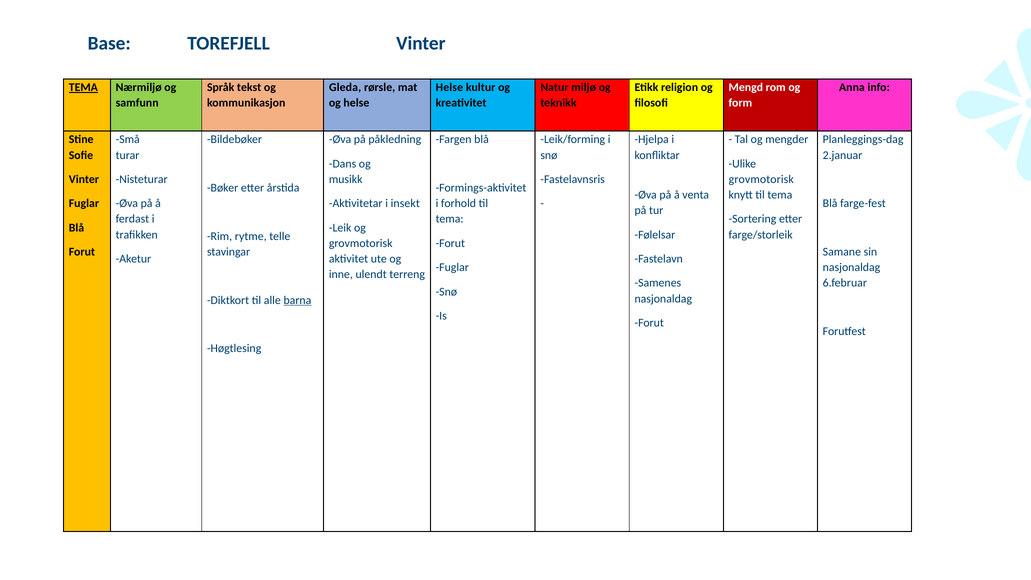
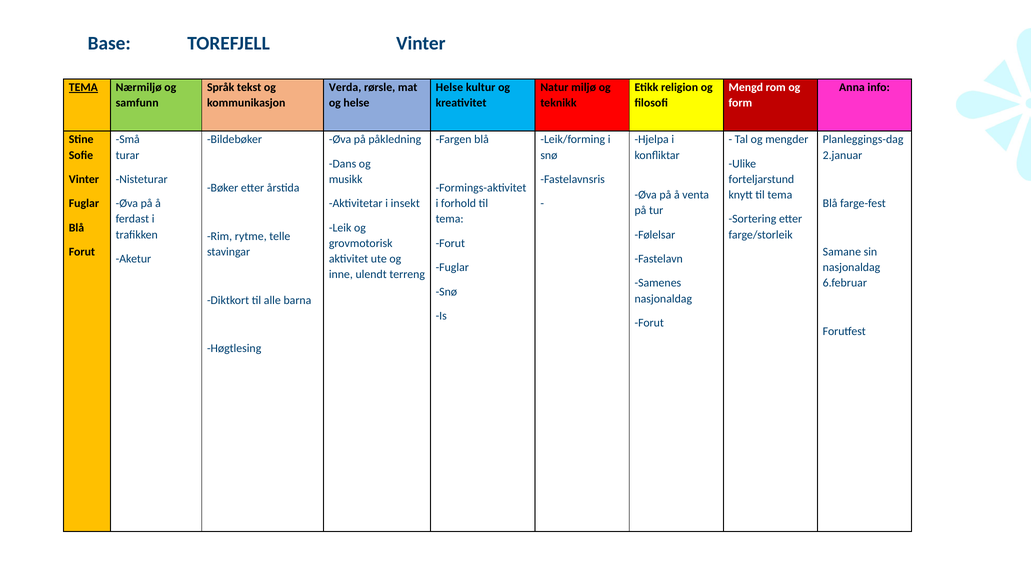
Gleda: Gleda -> Verda (345, 87)
grovmotorisk: grovmotorisk -> forteljarstund (761, 179)
barna underline: present -> none (297, 300)
